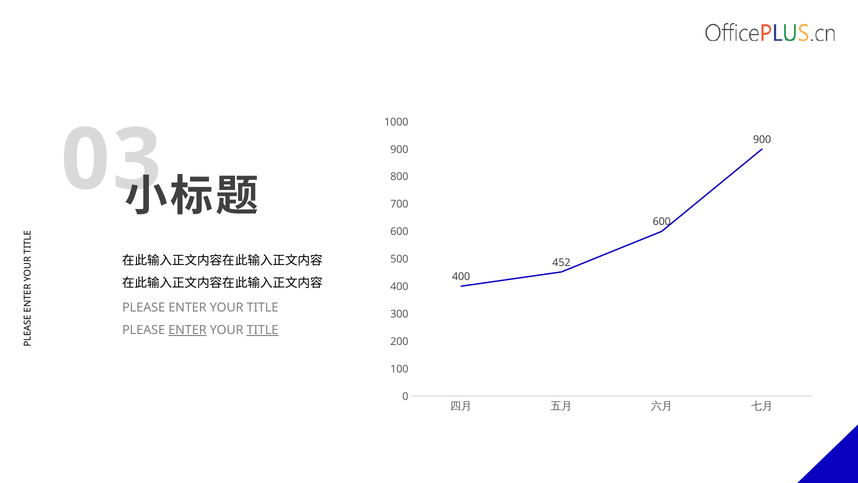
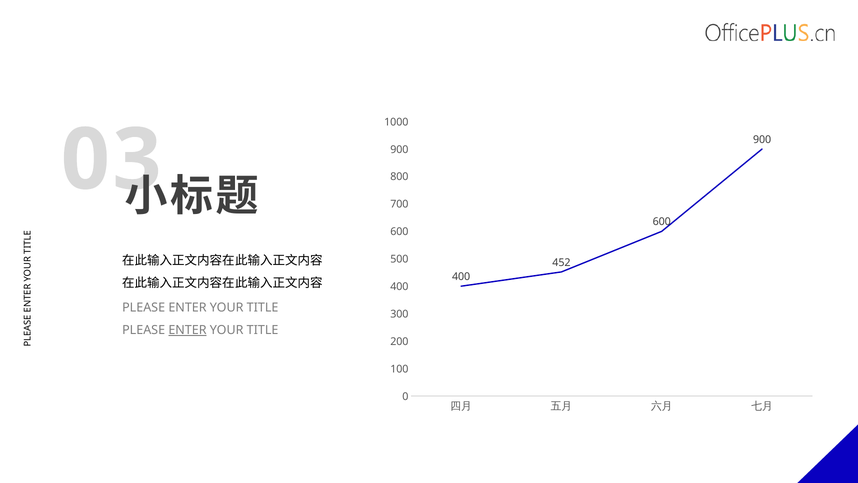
TITLE underline: present -> none (263, 330)
